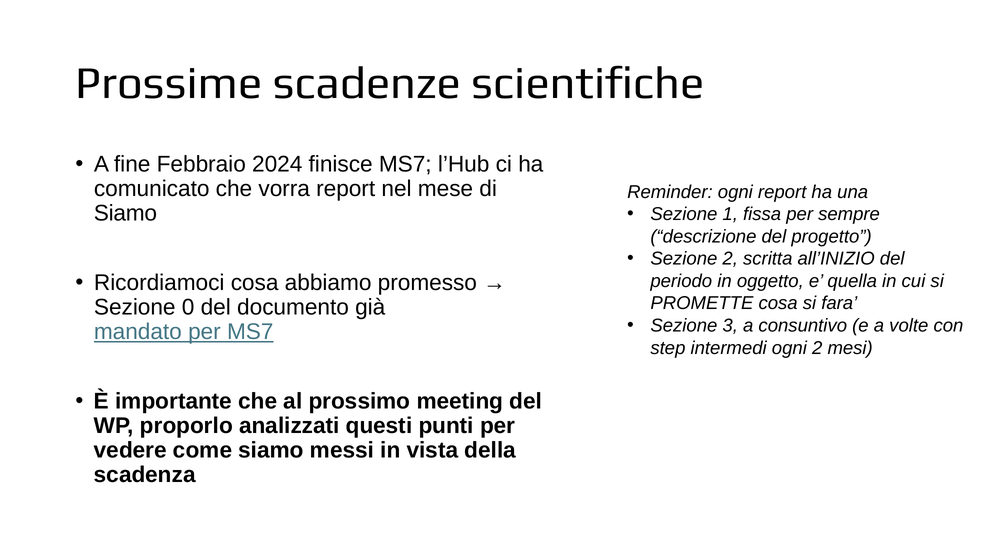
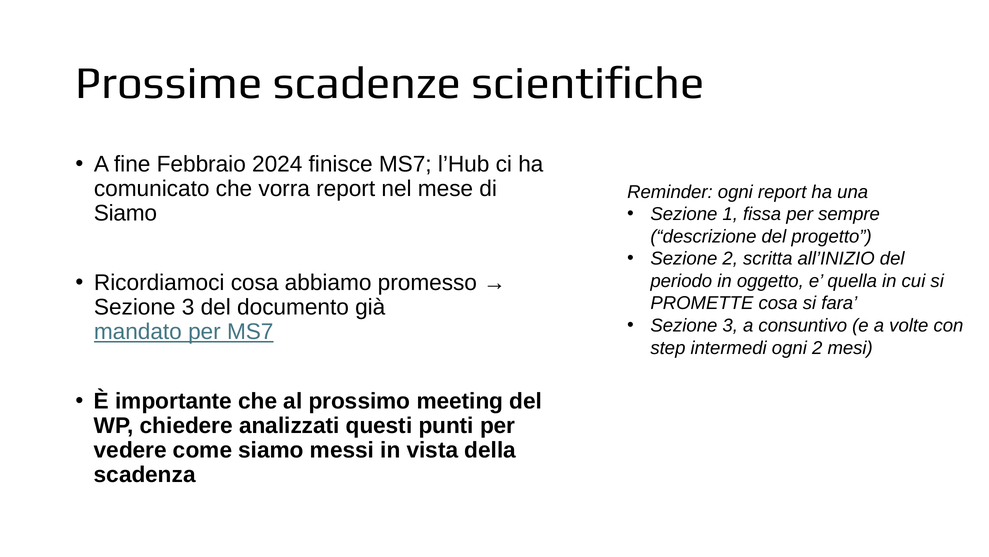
0: 0 -> 3 (188, 307)
proporlo: proporlo -> chiedere (186, 425)
